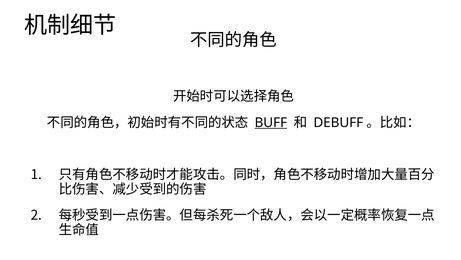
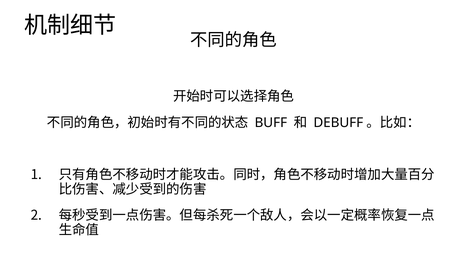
BUFF underline: present -> none (271, 122)
